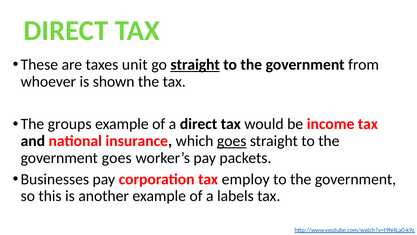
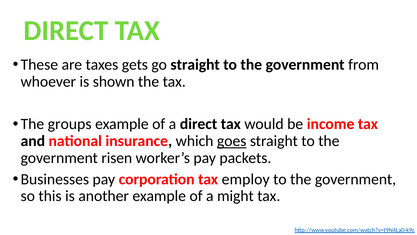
unit: unit -> gets (135, 65)
straight underline: present -> none (195, 65)
government goes: goes -> risen (117, 158)
labels: labels -> might (235, 196)
